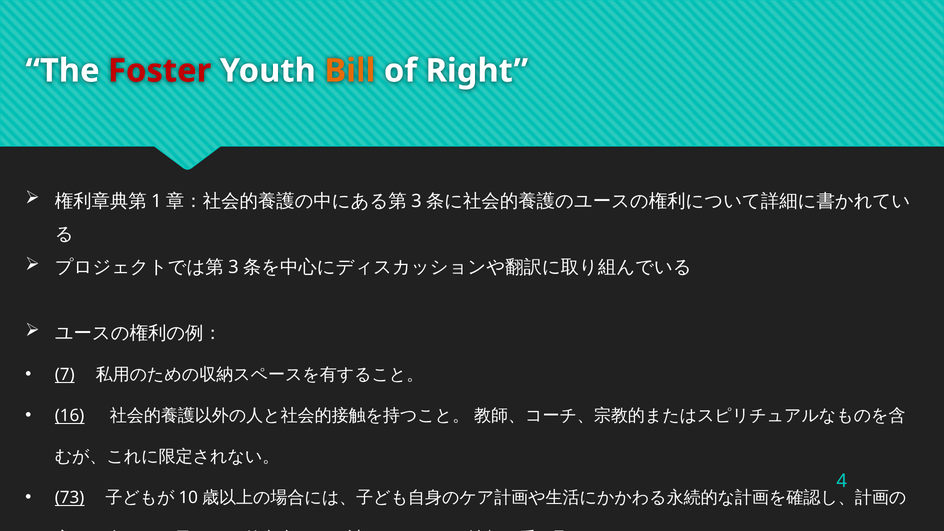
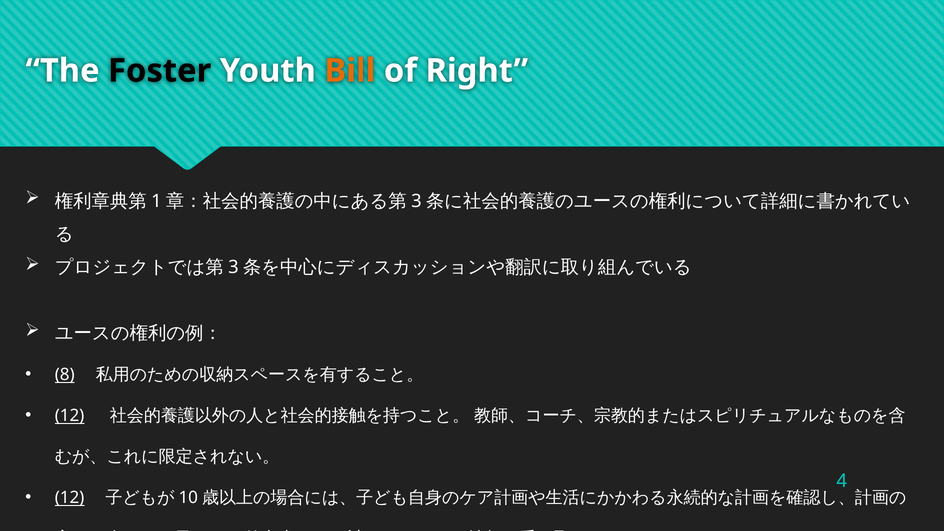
Foster colour: red -> black (160, 71)
7: 7 -> 8 (65, 375)
16: 16 -> 12 (70, 416)
73: 73 -> 12 (70, 498)
